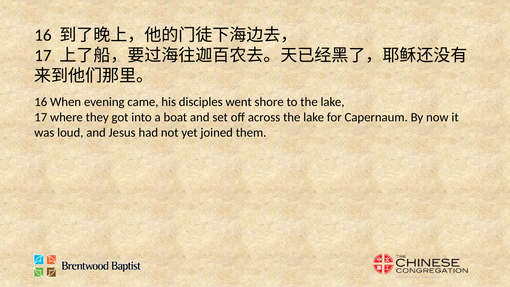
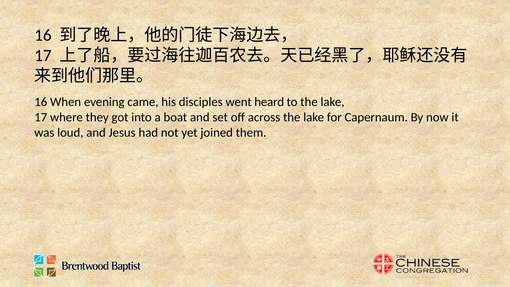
shore: shore -> heard (269, 102)
